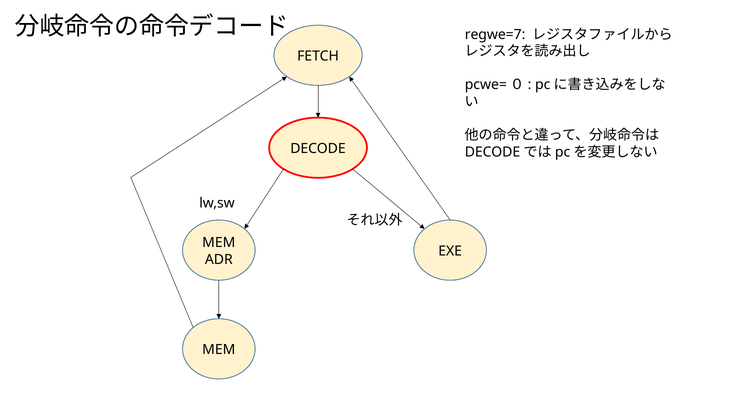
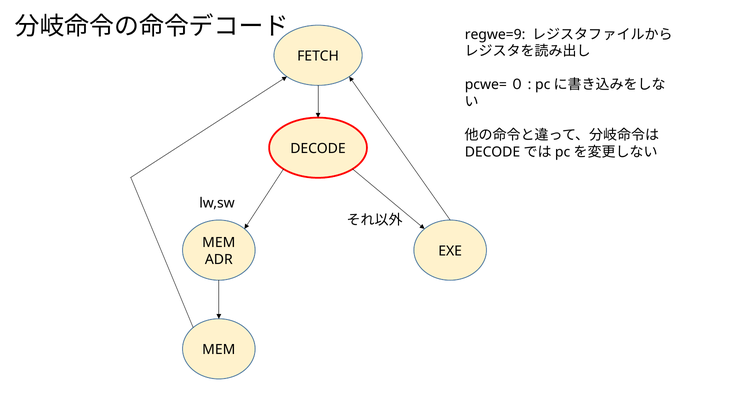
regwe=7: regwe=7 -> regwe=9 (495, 34)
